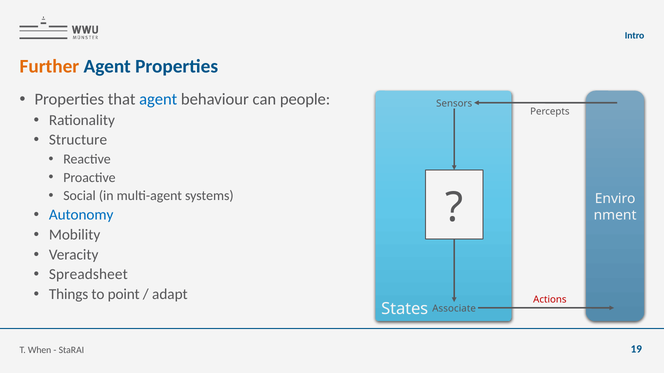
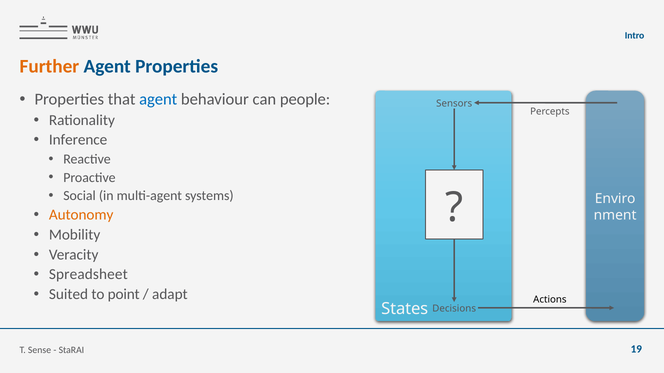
Structure: Structure -> Inference (78, 140)
Autonomy colour: blue -> orange (81, 215)
Things: Things -> Suited (69, 295)
Actions colour: red -> black (550, 300)
Associate: Associate -> Decisions (454, 309)
When: When -> Sense (40, 350)
